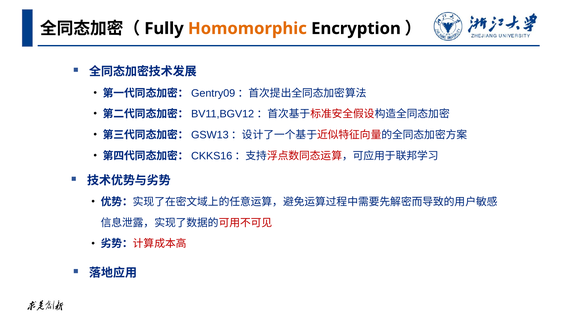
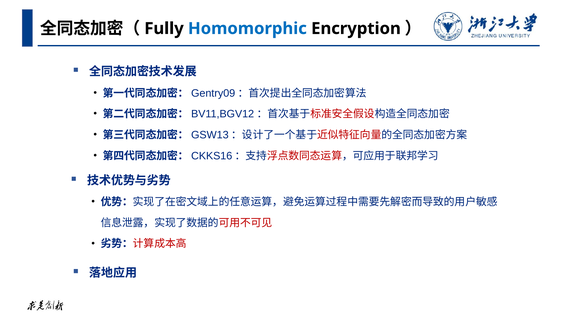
Homomorphic colour: orange -> blue (247, 28)
